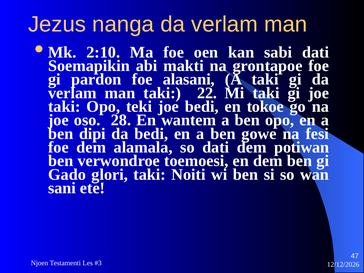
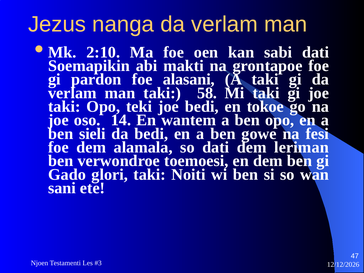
22: 22 -> 58 (207, 93)
28: 28 -> 14 (121, 120)
dipi: dipi -> sieli (92, 134)
potiwan: potiwan -> leriman (301, 147)
